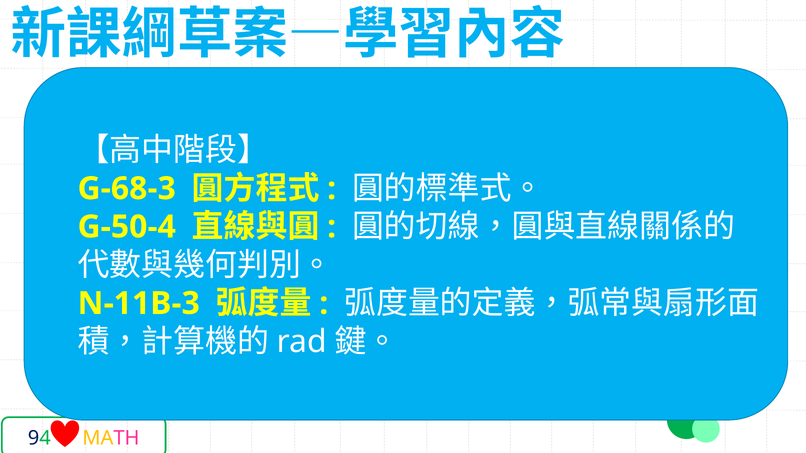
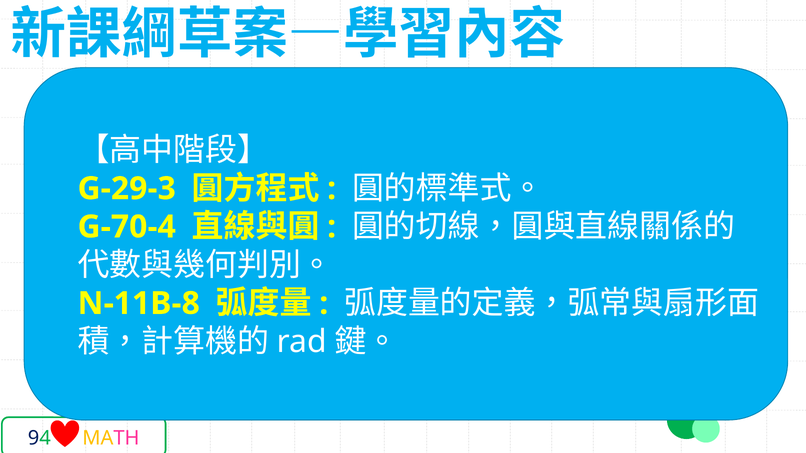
G-68-3: G-68-3 -> G-29-3 (127, 189)
G-50-4: G-50-4 -> G-70-4 (127, 227)
N-11B-3: N-11B-3 -> N-11B-8 (139, 304)
